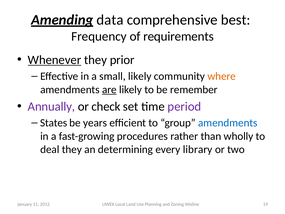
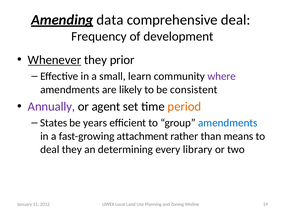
comprehensive best: best -> deal (236, 20)
requirements: requirements -> development (178, 36)
small likely: likely -> learn (140, 76)
where colour: orange -> purple (222, 76)
are underline: present -> none (109, 89)
remember: remember -> consistent (194, 89)
check: check -> agent (106, 106)
period colour: purple -> orange (184, 106)
procedures: procedures -> attachment (142, 136)
wholly: wholly -> means (239, 136)
